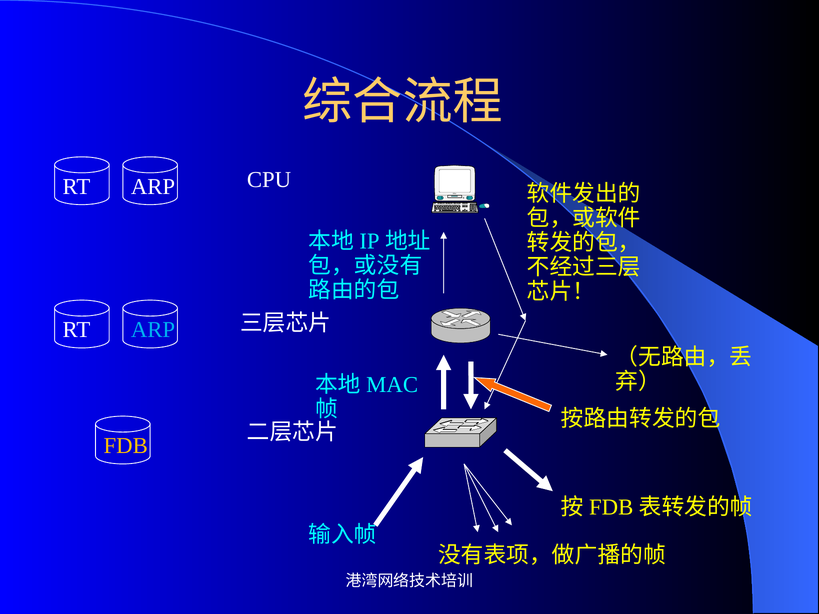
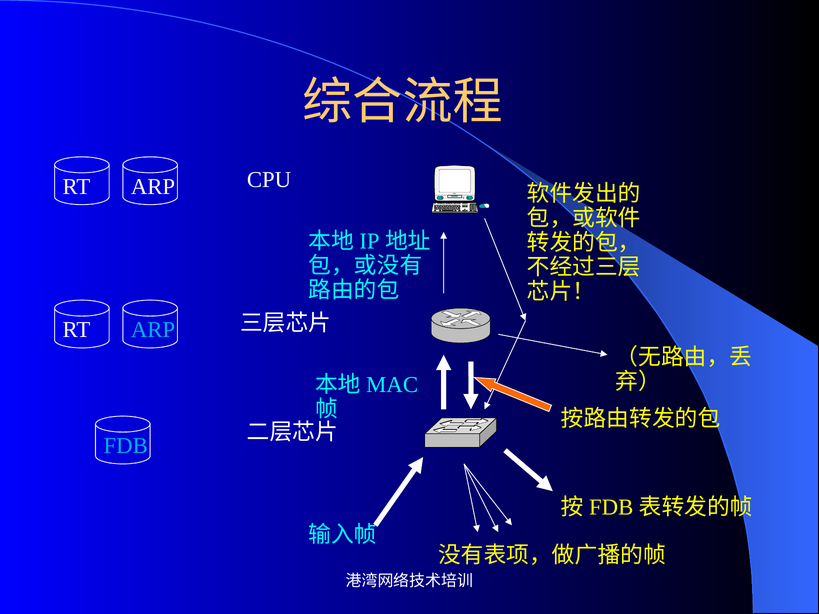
FDB colour: yellow -> light blue (126, 446)
